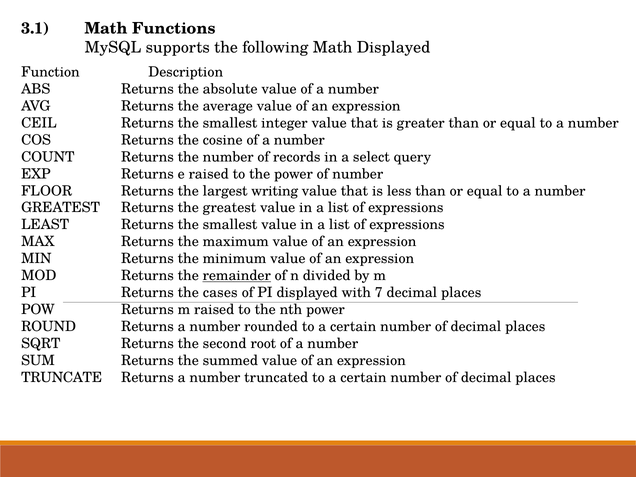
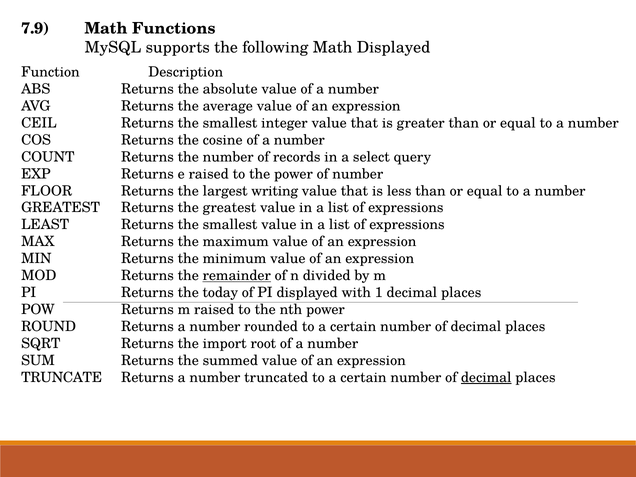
3.1: 3.1 -> 7.9 (35, 29)
cases: cases -> today (220, 293)
7: 7 -> 1 (379, 293)
second: second -> import (225, 343)
decimal underline: none -> present (486, 377)
